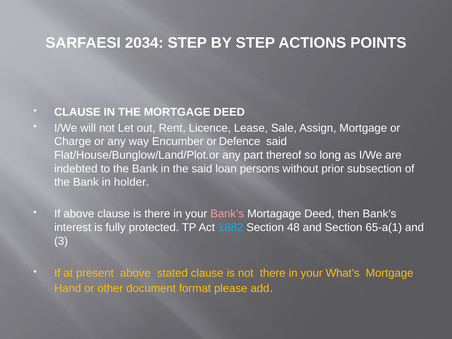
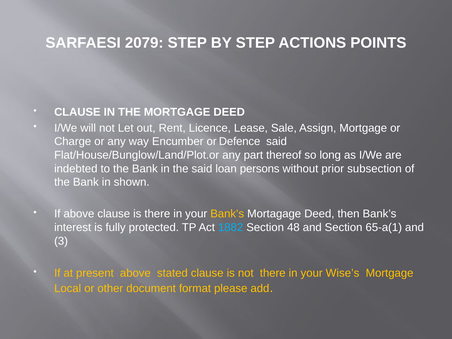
2034: 2034 -> 2079 (144, 43)
holder: holder -> shown (132, 182)
Bank’s colour: pink -> yellow (227, 214)
What’s: What’s -> Wise’s (343, 273)
Hand: Hand -> Local (68, 288)
